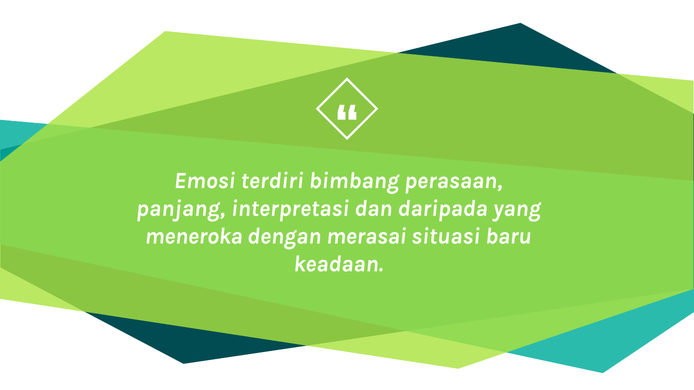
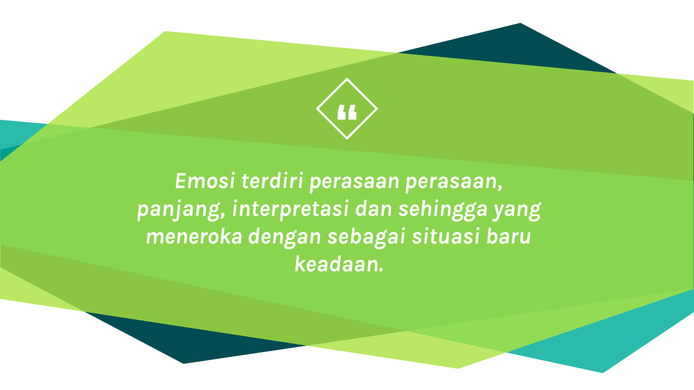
terdiri bimbang: bimbang -> perasaan (354, 181)
daripada: daripada -> sehingga (443, 208)
merasai: merasai -> sebagai (366, 236)
